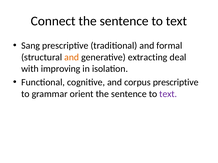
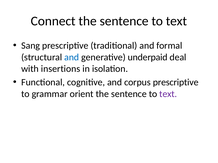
and colour: orange -> blue (72, 57)
extracting: extracting -> underpaid (148, 57)
improving: improving -> insertions (61, 69)
